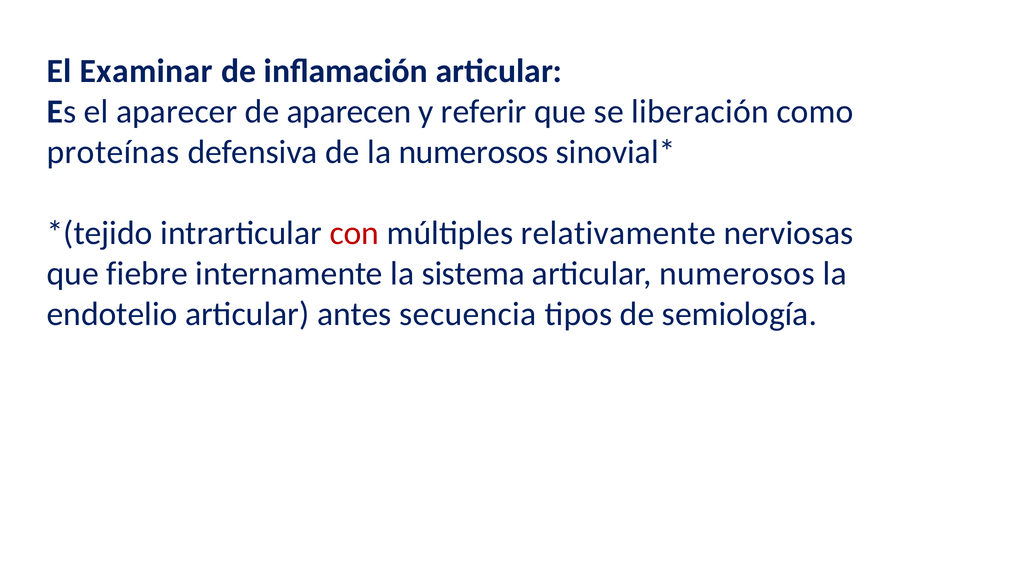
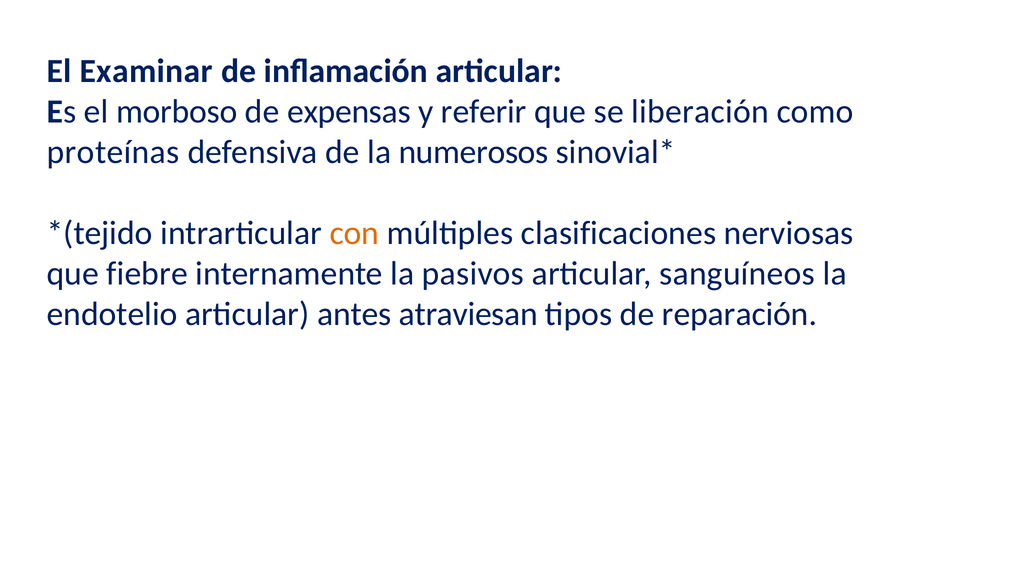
aparecer: aparecer -> morboso (177, 112)
aparecen: aparecen -> expensas (349, 112)
con colour: red -> orange (354, 233)
relativamente: relativamente -> clasificaciones (619, 233)
sistema: sistema -> pasivos (473, 273)
articular numerosos: numerosos -> sanguíneos (737, 273)
secuencia: secuencia -> atraviesan (468, 314)
semiología: semiología -> reparación (740, 314)
